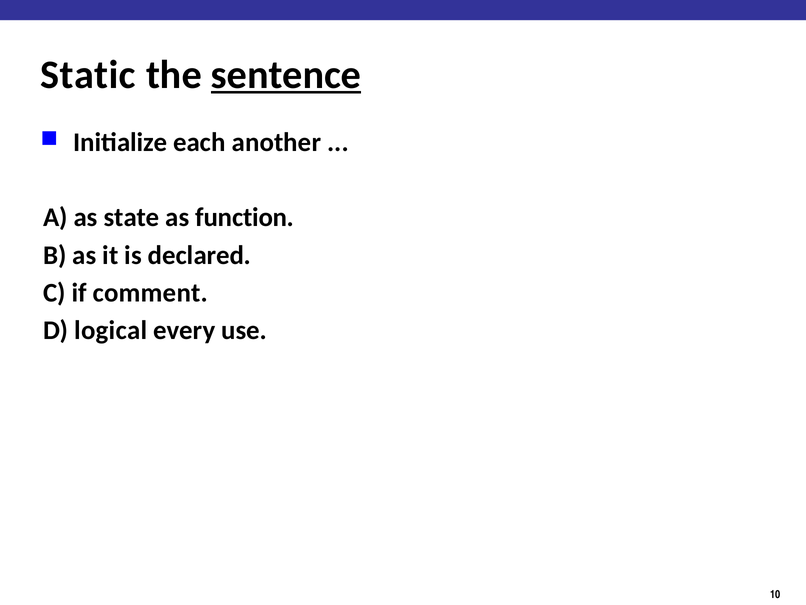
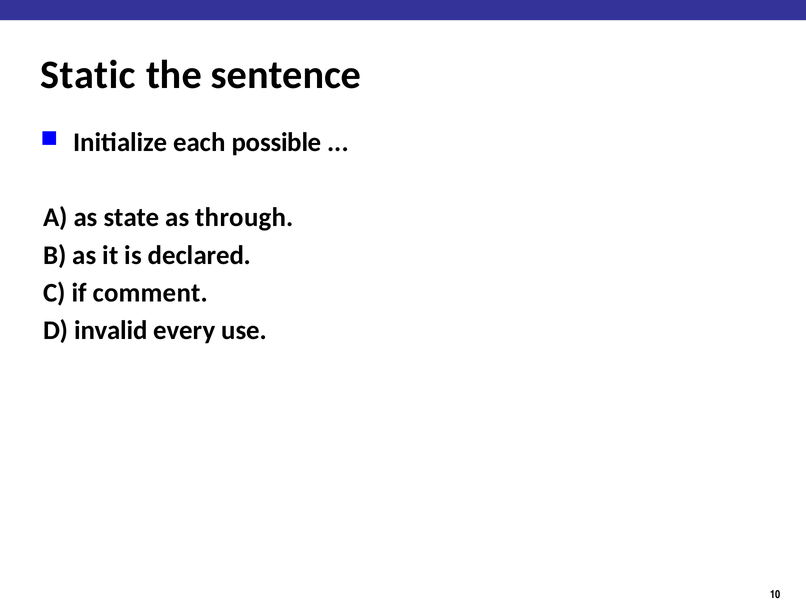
sentence underline: present -> none (286, 75)
another: another -> possible (277, 142)
function: function -> through (245, 217)
logical: logical -> invalid (111, 330)
